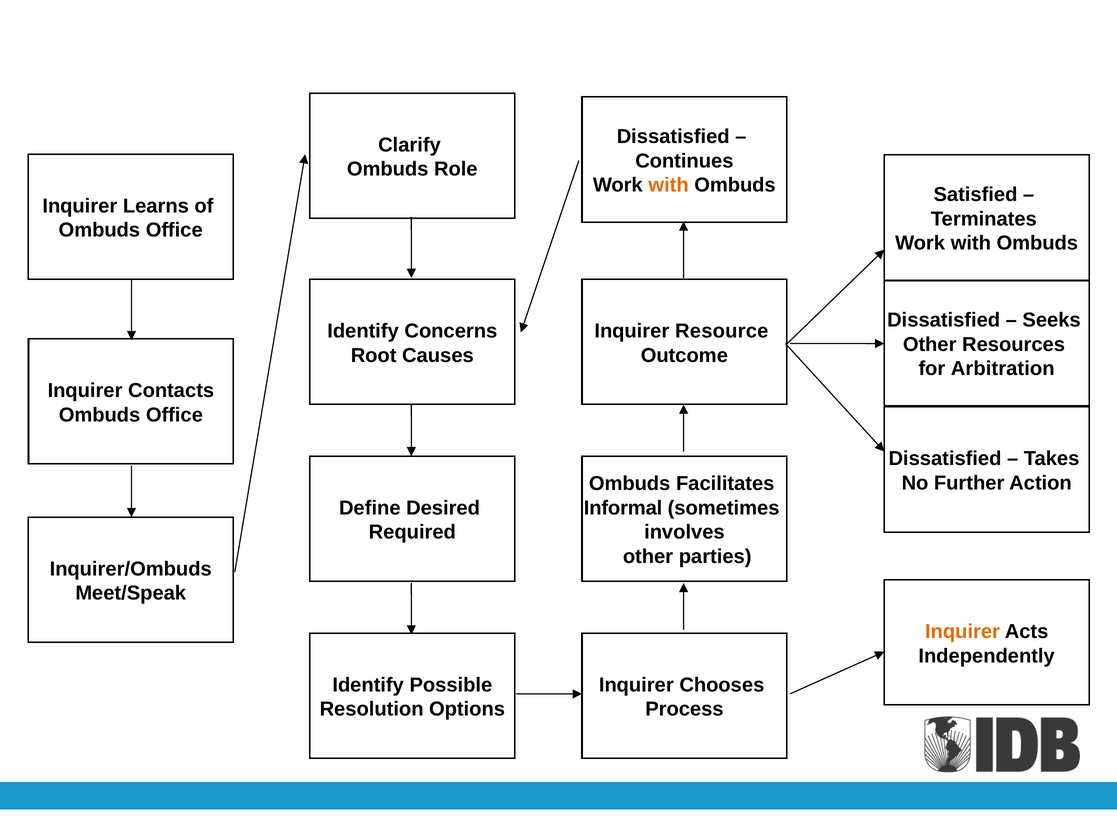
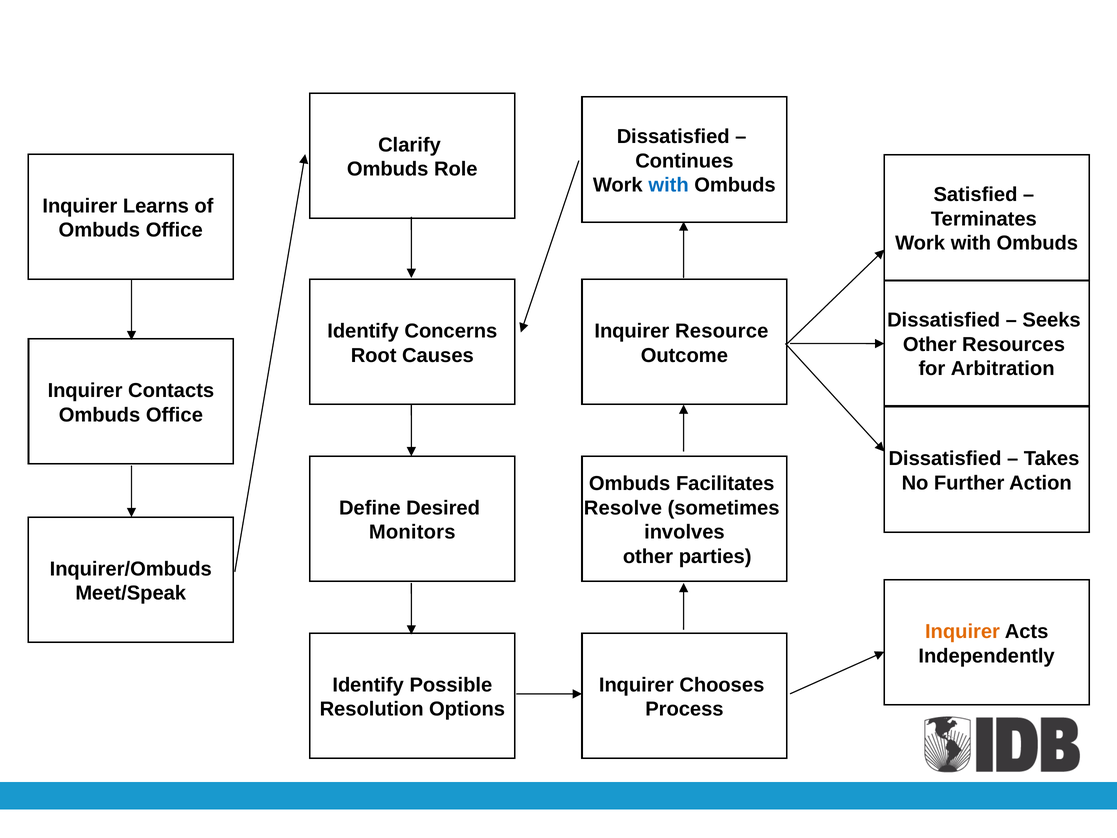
with colour: orange -> blue (669, 185)
Informal: Informal -> Resolve (623, 508)
Required: Required -> Monitors (412, 532)
